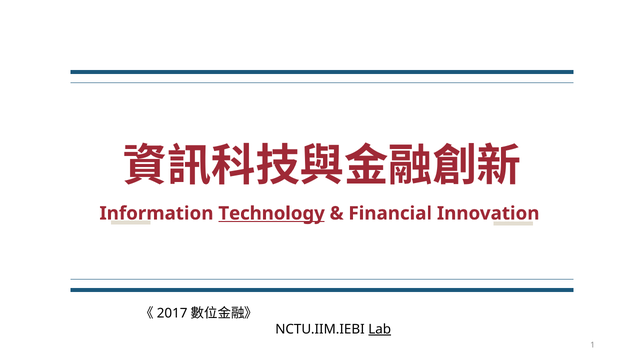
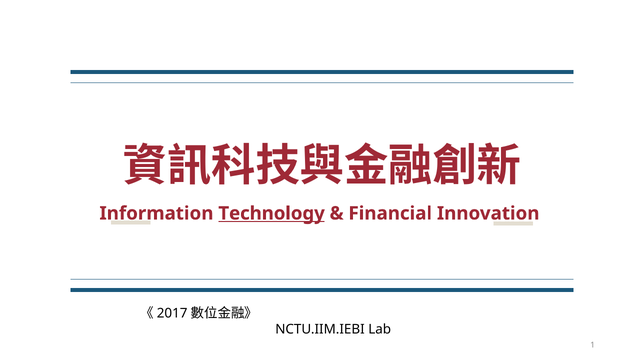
Lab underline: present -> none (380, 329)
